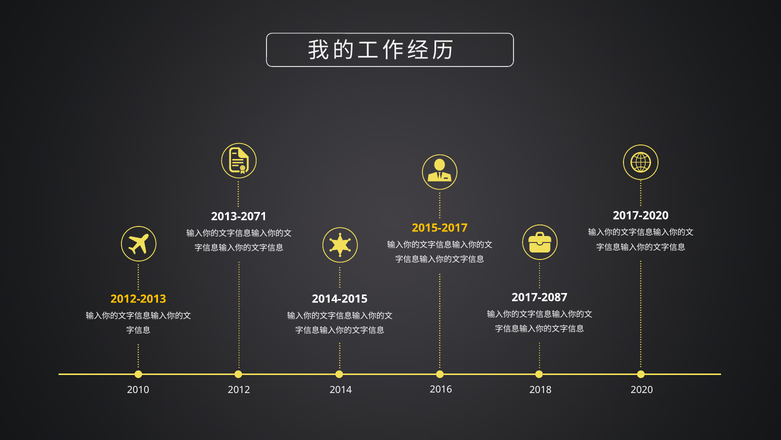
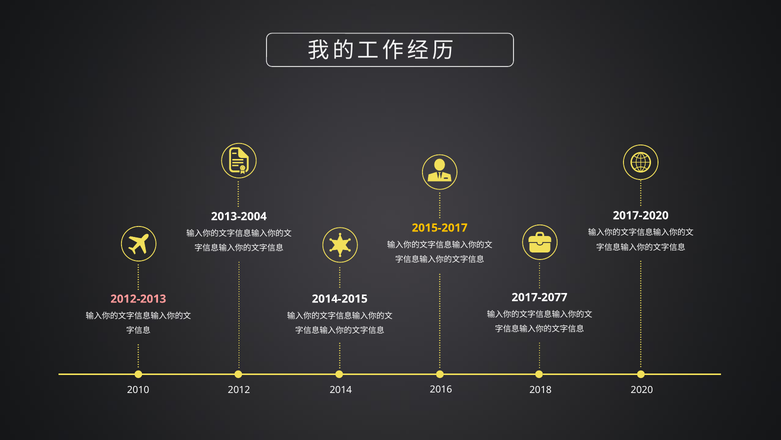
2013-2071: 2013-2071 -> 2013-2004 (239, 216)
2017-2087: 2017-2087 -> 2017-2077 (540, 297)
2012-2013 colour: yellow -> pink (138, 298)
